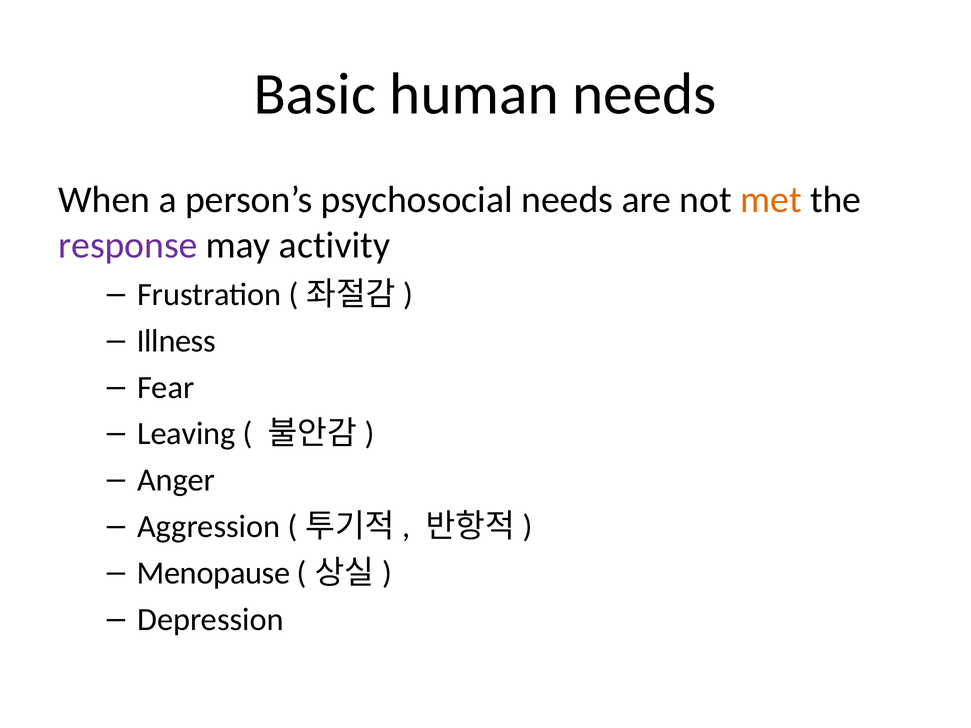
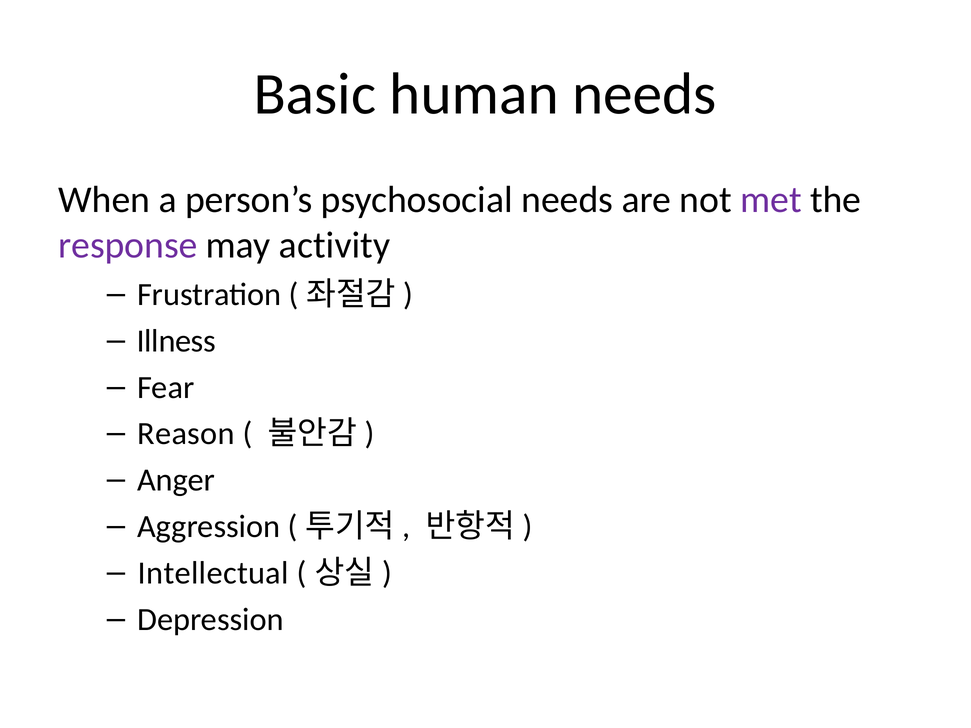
met colour: orange -> purple (771, 200)
Leaving: Leaving -> Reason (186, 434)
Menopause: Menopause -> Intellectual (213, 573)
